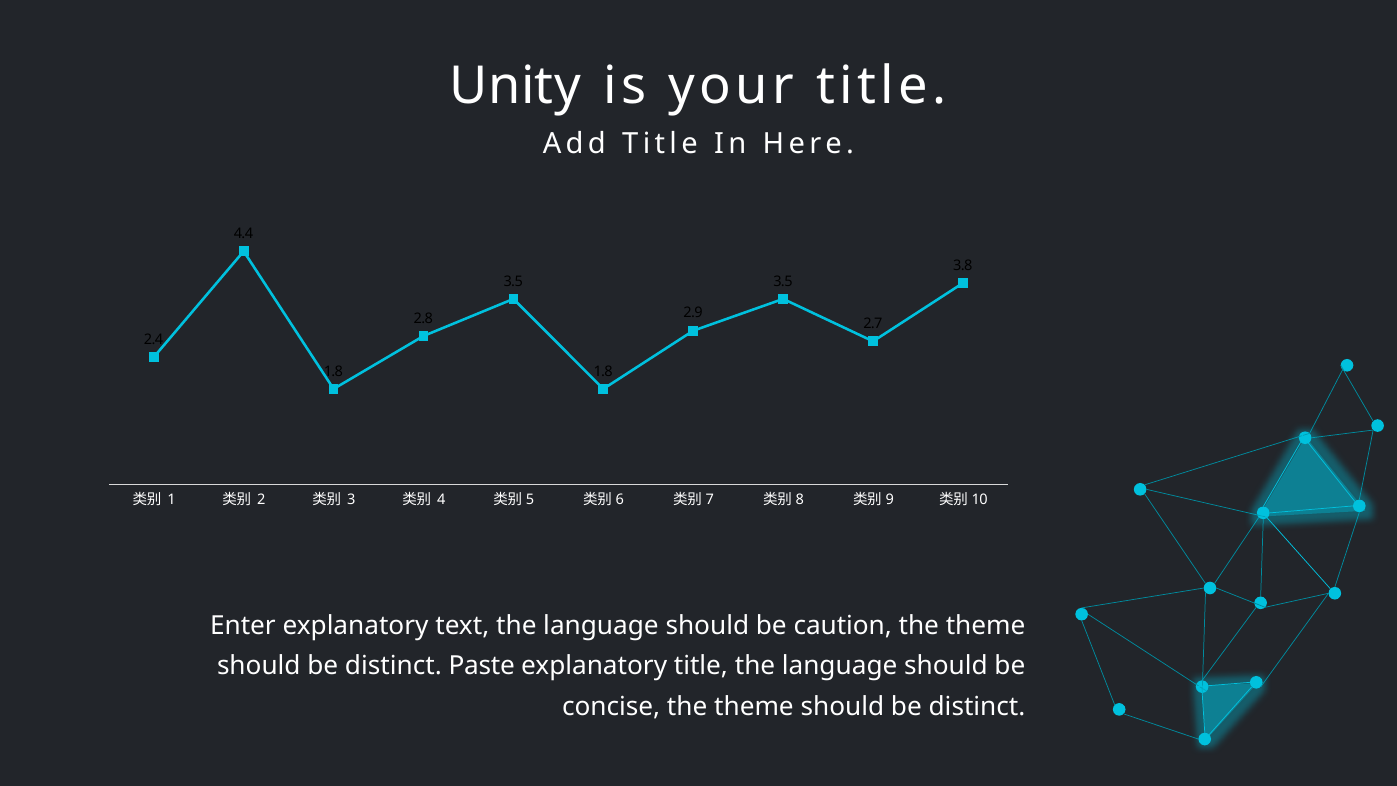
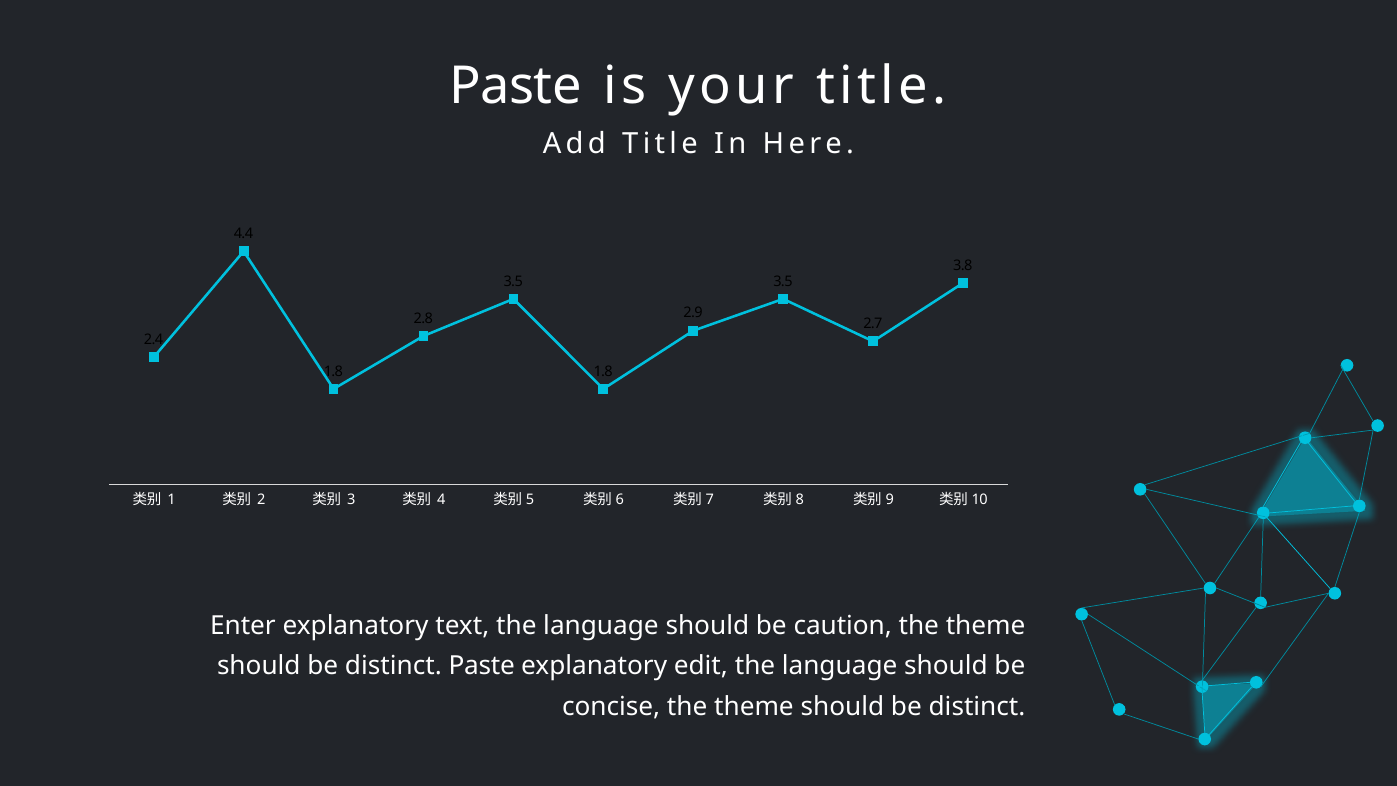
Unity: Unity -> Paste (516, 86)
explanatory title: title -> edit (701, 666)
